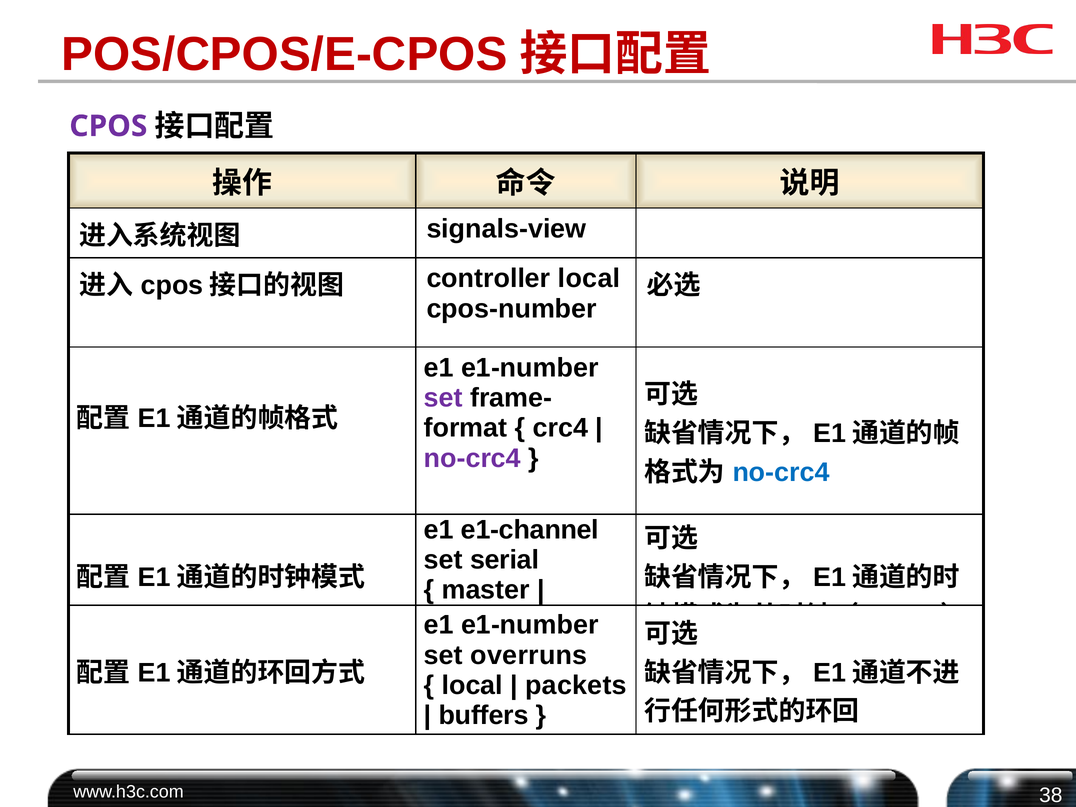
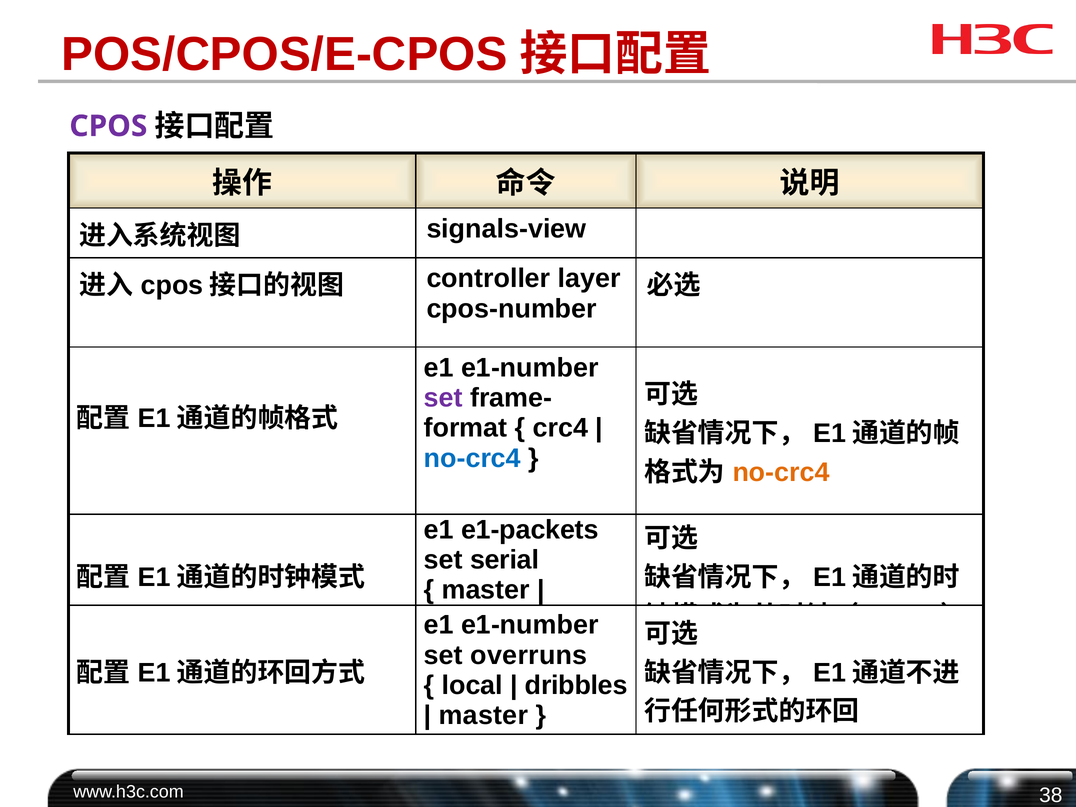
controller local: local -> layer (589, 279)
no-crc4 colour: purple -> blue (472, 458)
no-crc4 colour: blue -> orange (781, 472)
e1-channel: e1-channel -> e1-packets (530, 530)
packets: packets -> dribbles (576, 685)
buffers: buffers -> master (483, 715)
